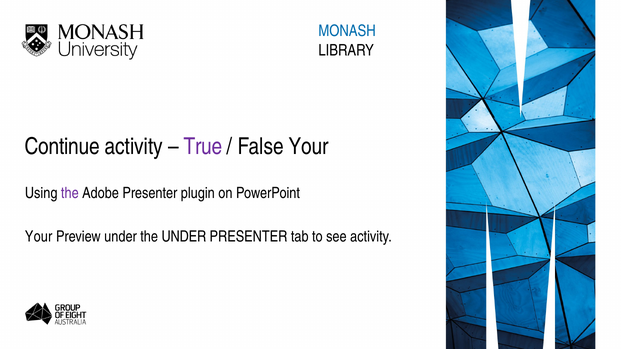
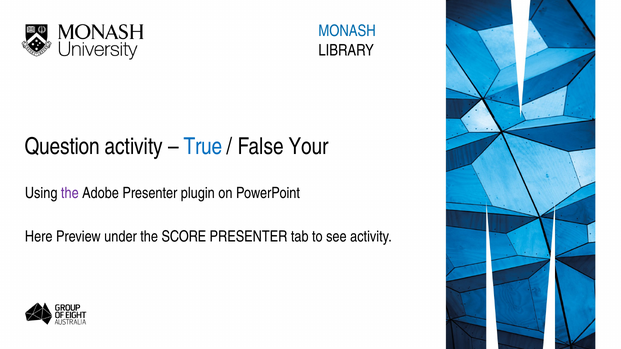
Continue: Continue -> Question (62, 147)
True colour: purple -> blue (203, 147)
Your: Your -> Here (39, 237)
the UNDER: UNDER -> SCORE (184, 237)
